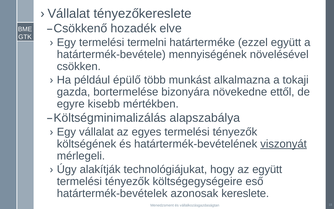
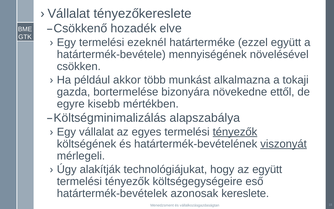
termelni: termelni -> ezeknél (147, 42)
épülő: épülő -> akkor (127, 80)
tényezők underline: none -> present (235, 132)
